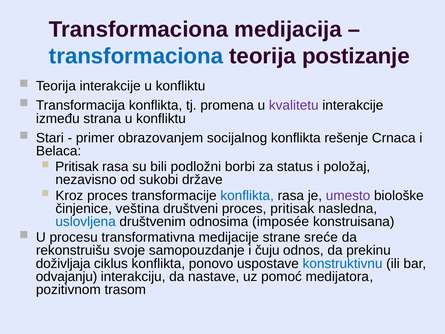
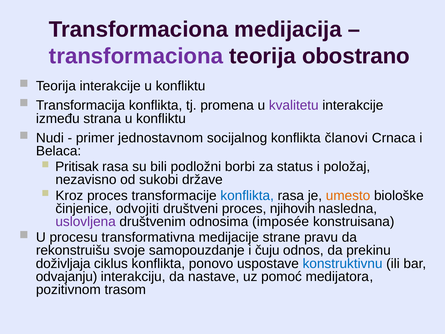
transformaciona colour: blue -> purple (136, 56)
postizanje: postizanje -> obostrano (356, 56)
Stari: Stari -> Nudi (50, 138)
obrazovanjem: obrazovanjem -> jednostavnom (161, 138)
rešenje: rešenje -> članovi (346, 138)
umesto colour: purple -> orange (348, 195)
veština: veština -> odvojiti (137, 208)
proces pritisak: pritisak -> njihovih (292, 208)
uslovljena colour: blue -> purple (86, 221)
sreće: sreće -> pravu (321, 237)
